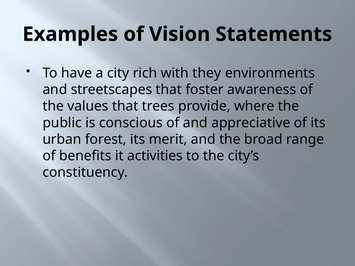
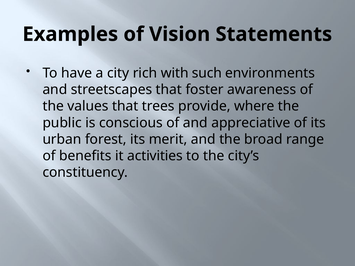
they: they -> such (207, 73)
